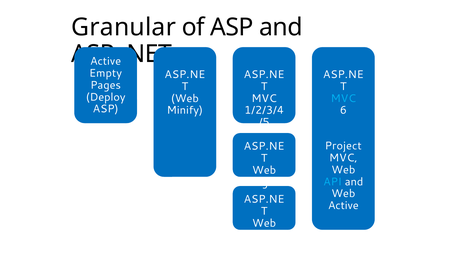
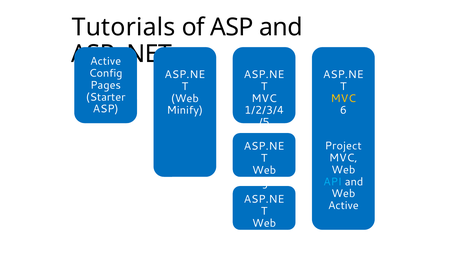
Granular: Granular -> Tutorials (124, 27)
Empty: Empty -> Config (106, 73)
Deploy: Deploy -> Starter (106, 97)
MVC colour: light blue -> yellow (343, 98)
